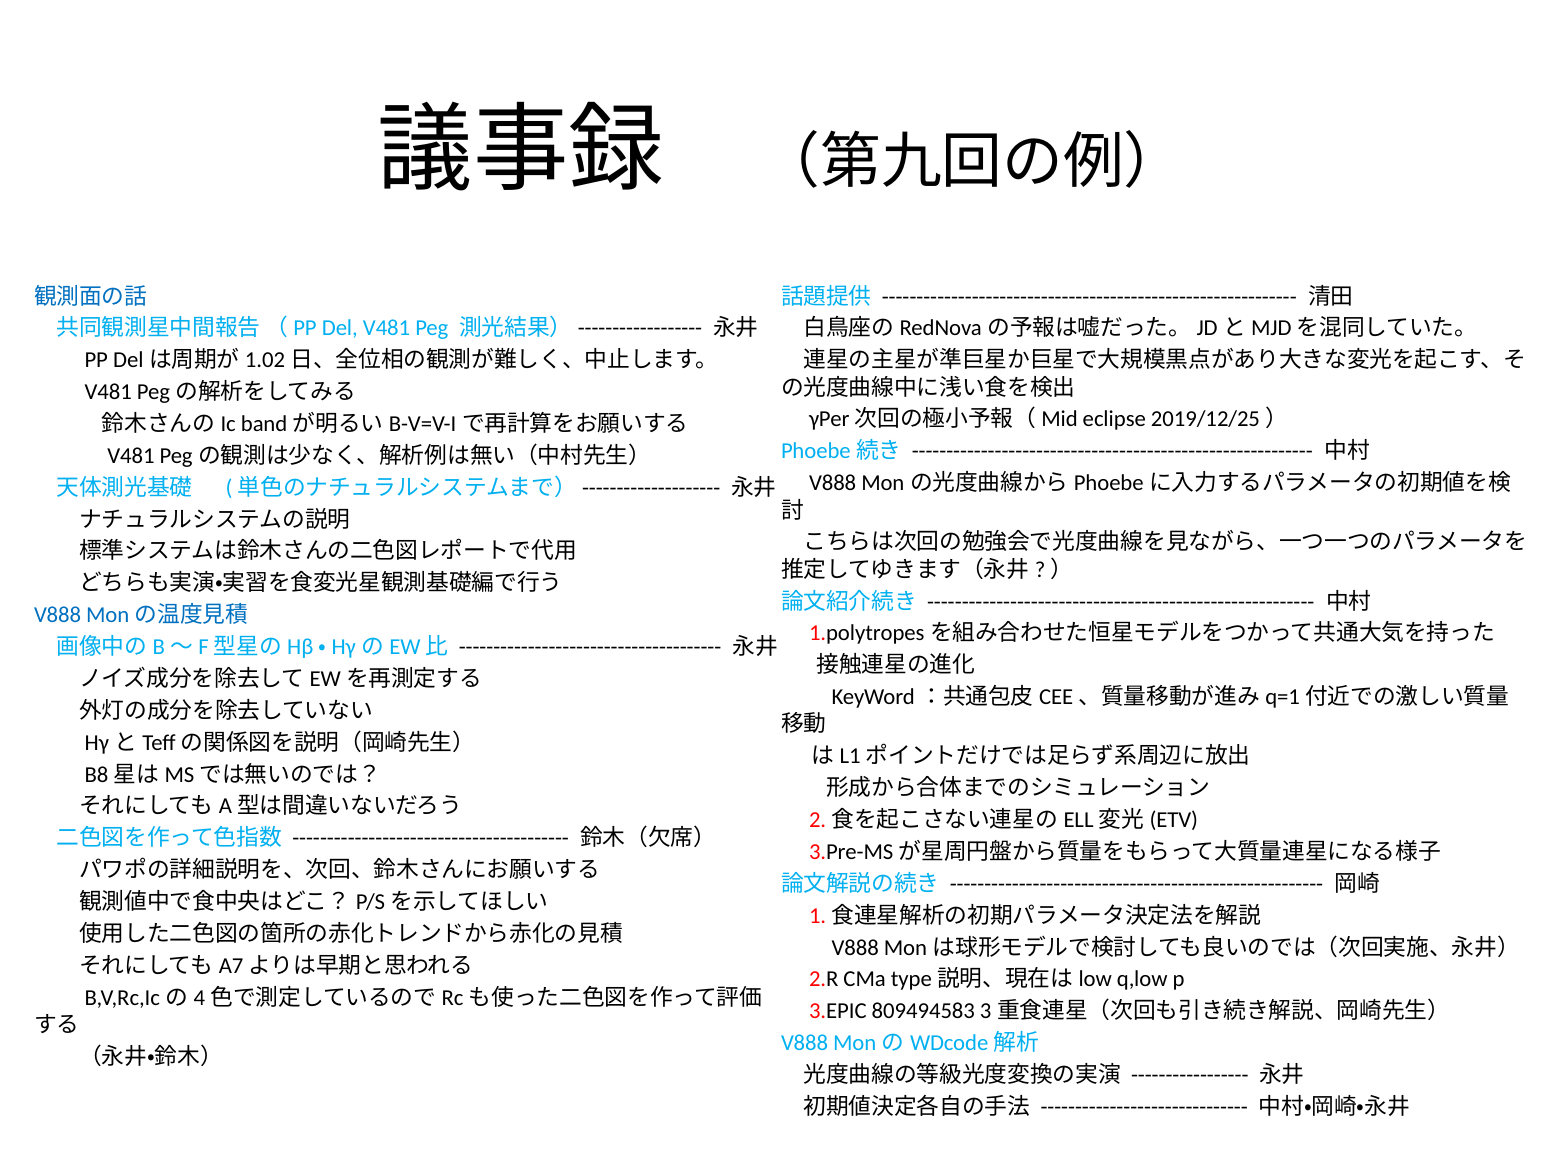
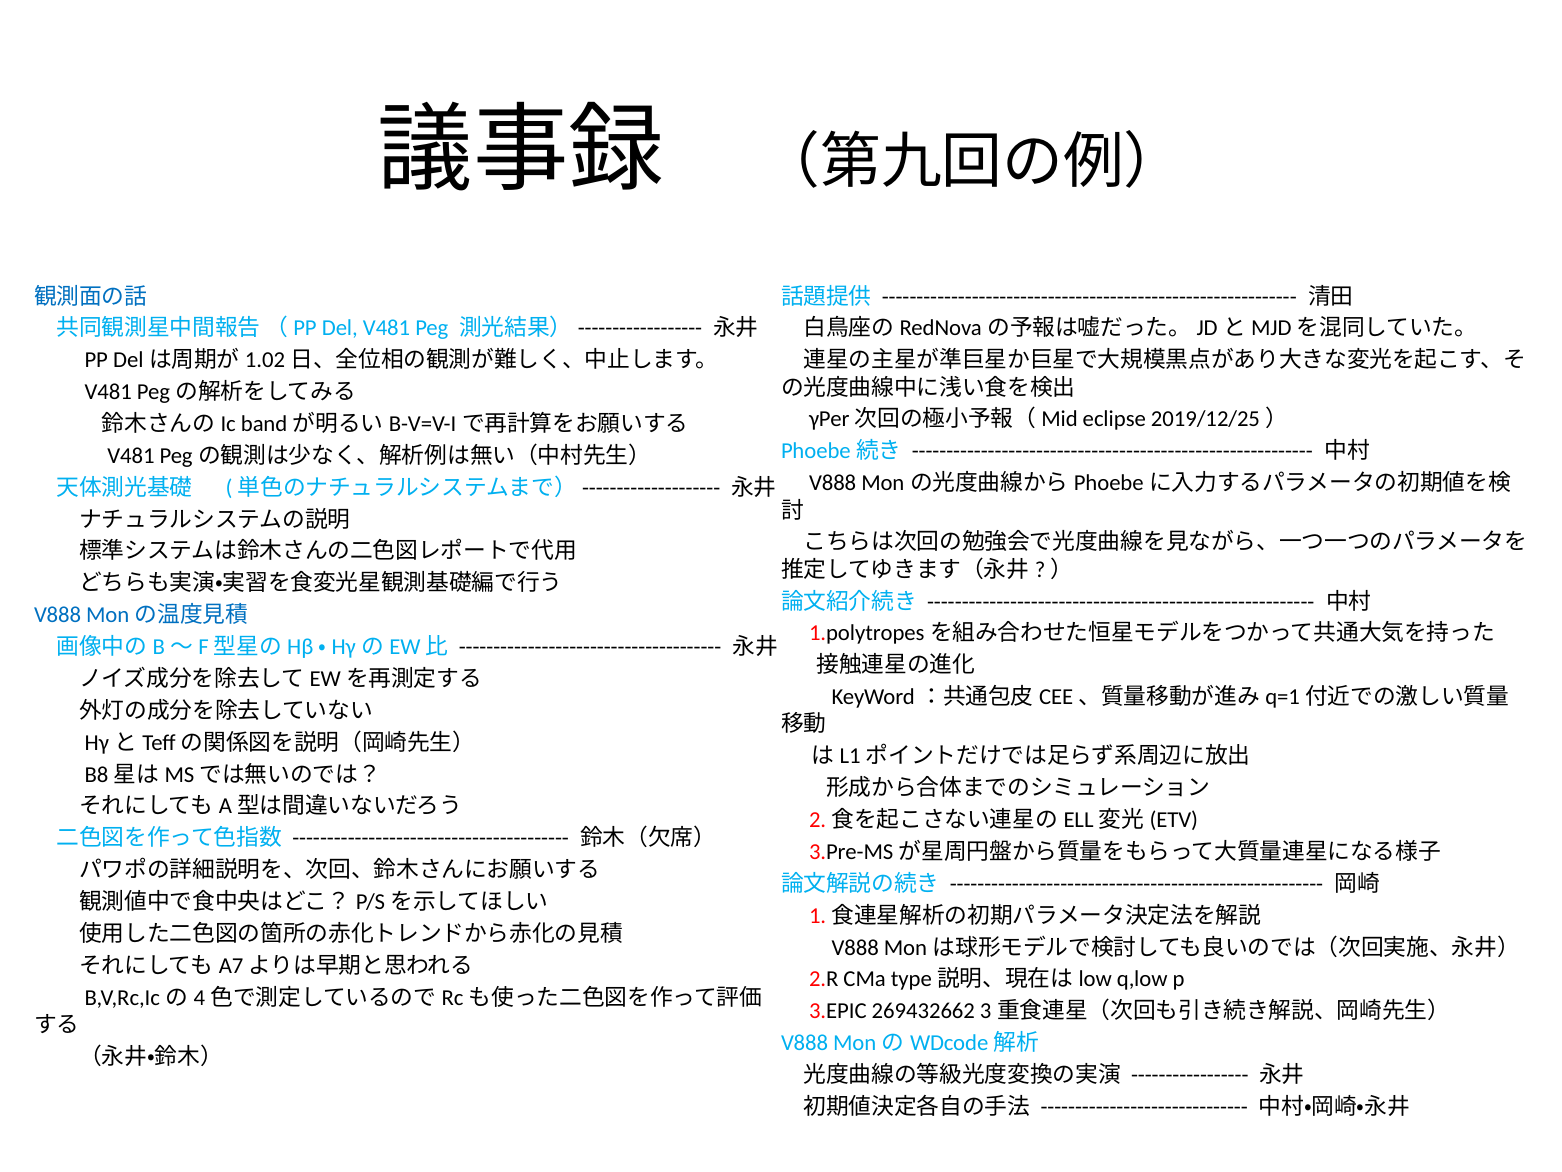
809494583: 809494583 -> 269432662 (923, 1011)
